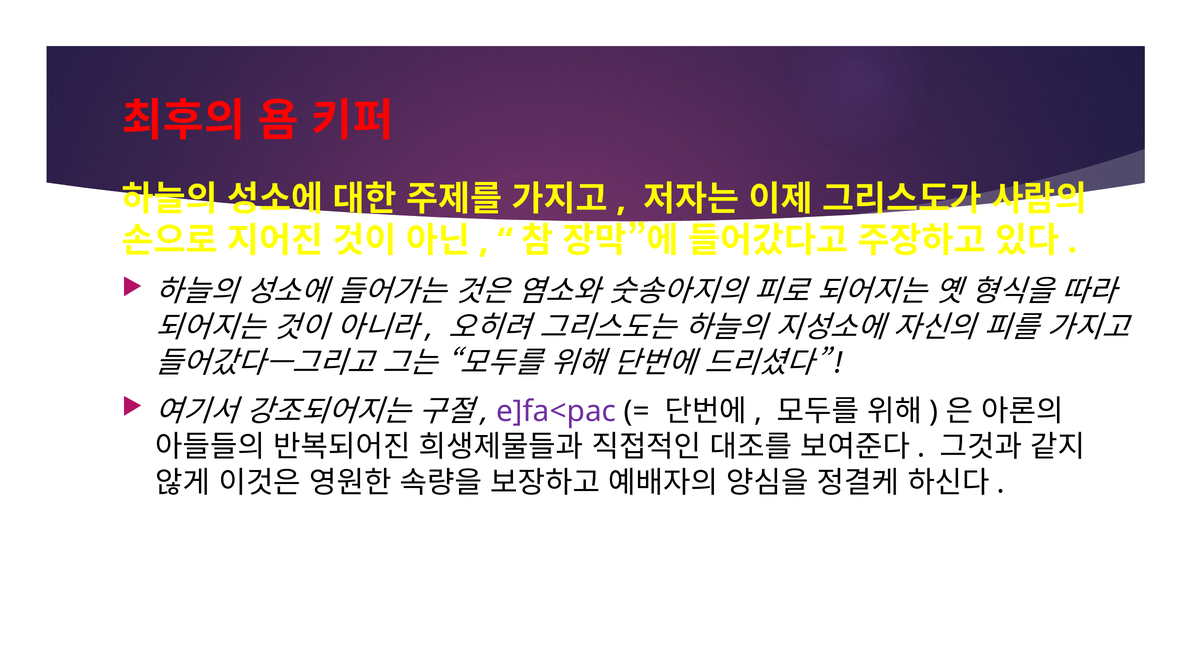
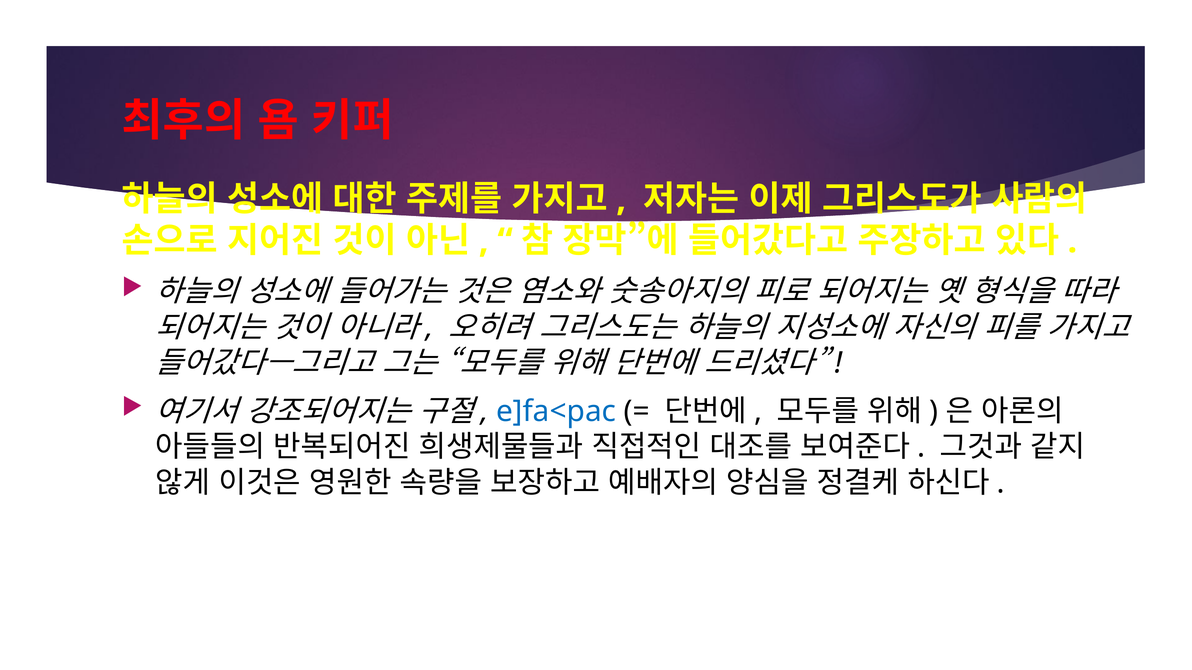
e]fa<pac colour: purple -> blue (556, 412)
